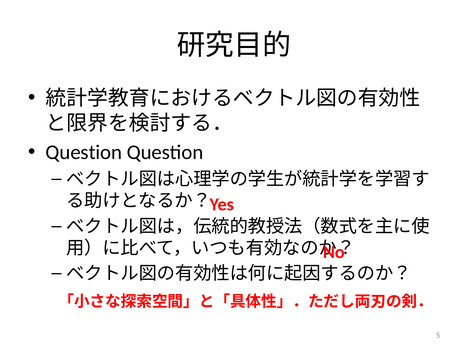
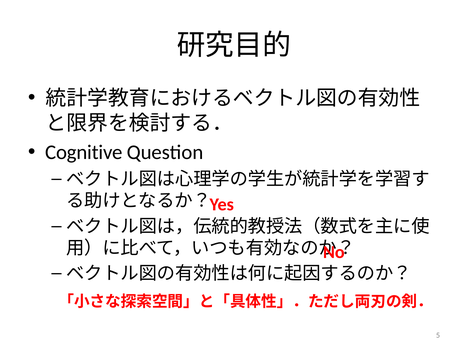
Question: Question -> Cognitive (84, 152)
